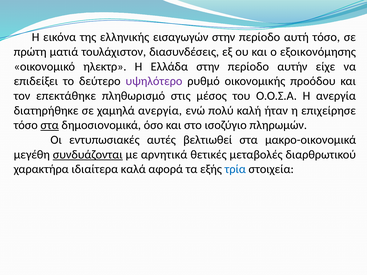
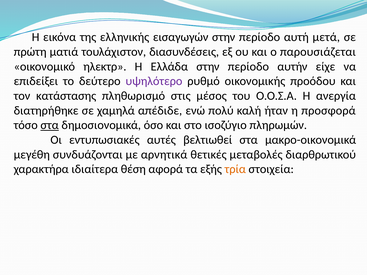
αυτή τόσο: τόσο -> μετά (326, 37)
εξοικονόμησης: εξοικονόμησης -> παρουσιάζεται (318, 52)
επεκτάθηκε: επεκτάθηκε -> κατάστασης (66, 96)
χαμηλά ανεργία: ανεργία -> απέδιδε (160, 111)
επιχείρησε: επιχείρησε -> προσφορά (328, 111)
συνδυάζονται underline: present -> none (88, 155)
καλά: καλά -> θέση (133, 169)
τρία colour: blue -> orange (235, 169)
